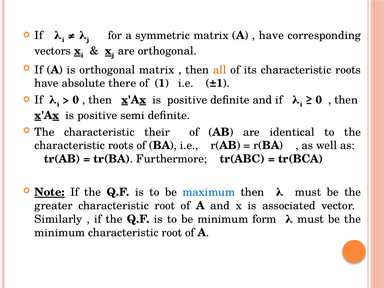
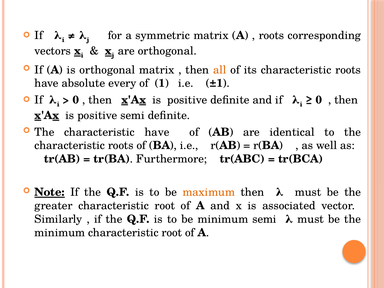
have: have -> roots (271, 35)
there: there -> every (122, 83)
characteristic their: their -> have (157, 132)
maximum colour: blue -> orange (209, 192)
minimum form: form -> semi (264, 219)
